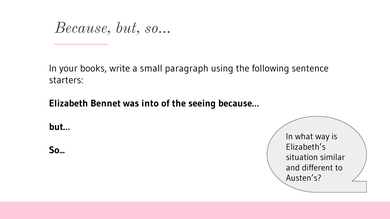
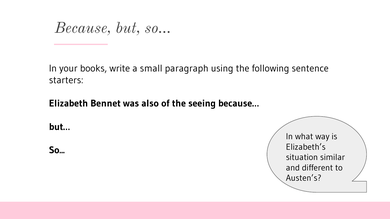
into: into -> also (150, 104)
